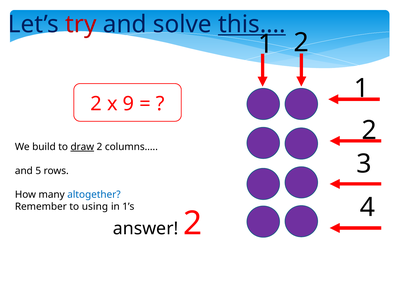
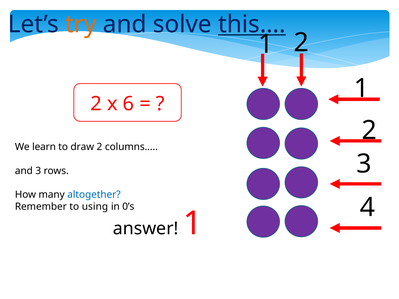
try colour: red -> orange (81, 24)
9: 9 -> 6 (128, 104)
build: build -> learn (44, 147)
draw underline: present -> none (82, 147)
and 5: 5 -> 3 (38, 171)
1’s: 1’s -> 0’s (128, 207)
answer 2: 2 -> 1 (193, 223)
